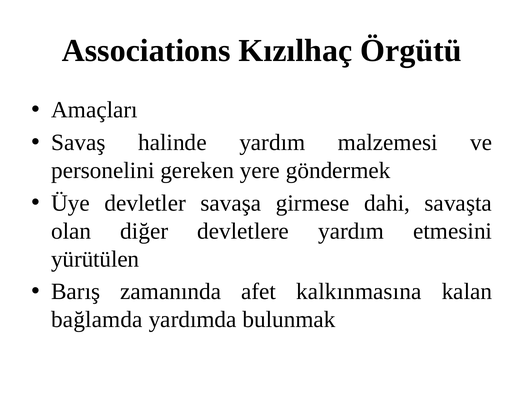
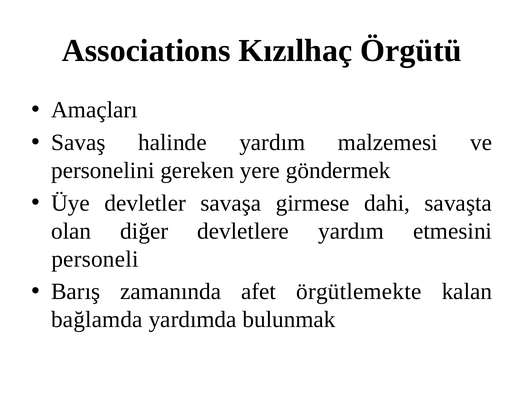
yürütülen: yürütülen -> personeli (95, 259)
kalkınmasına: kalkınmasına -> örgütlemekte (359, 292)
